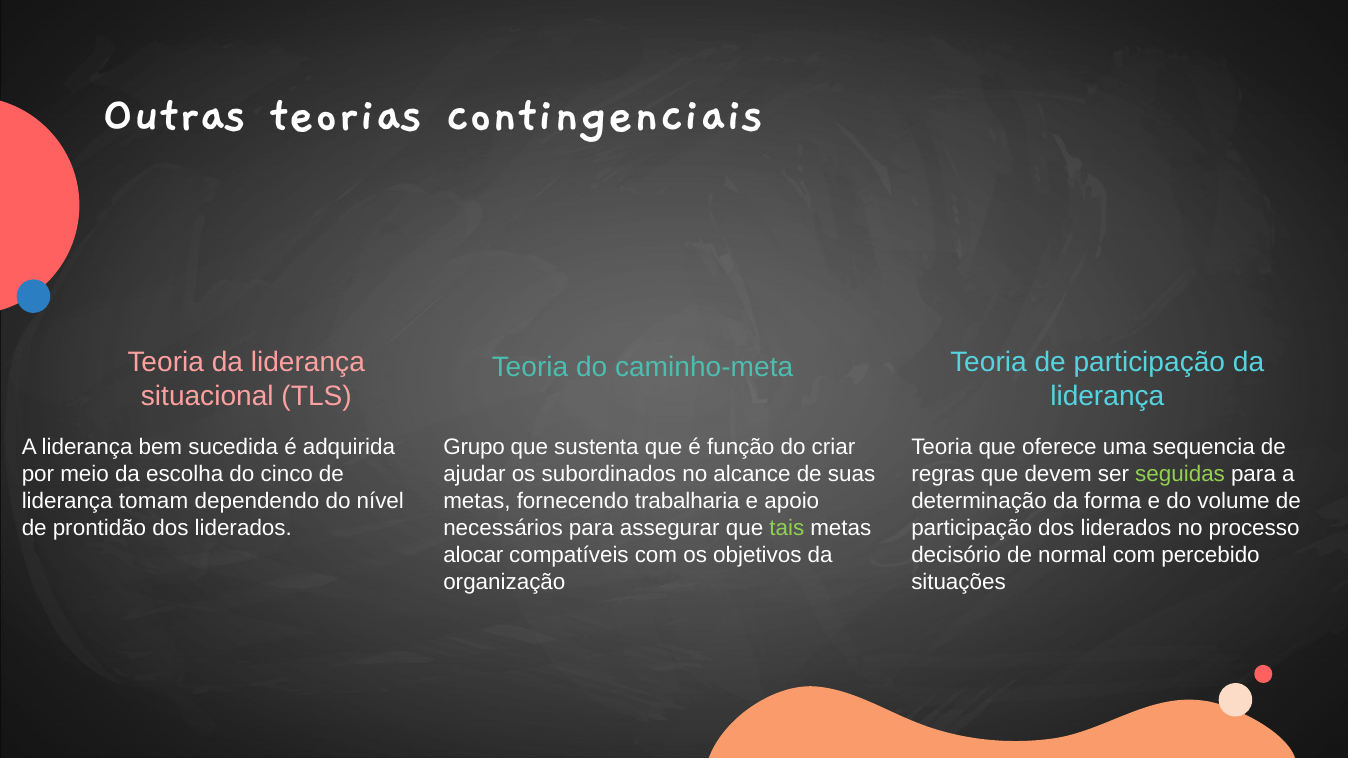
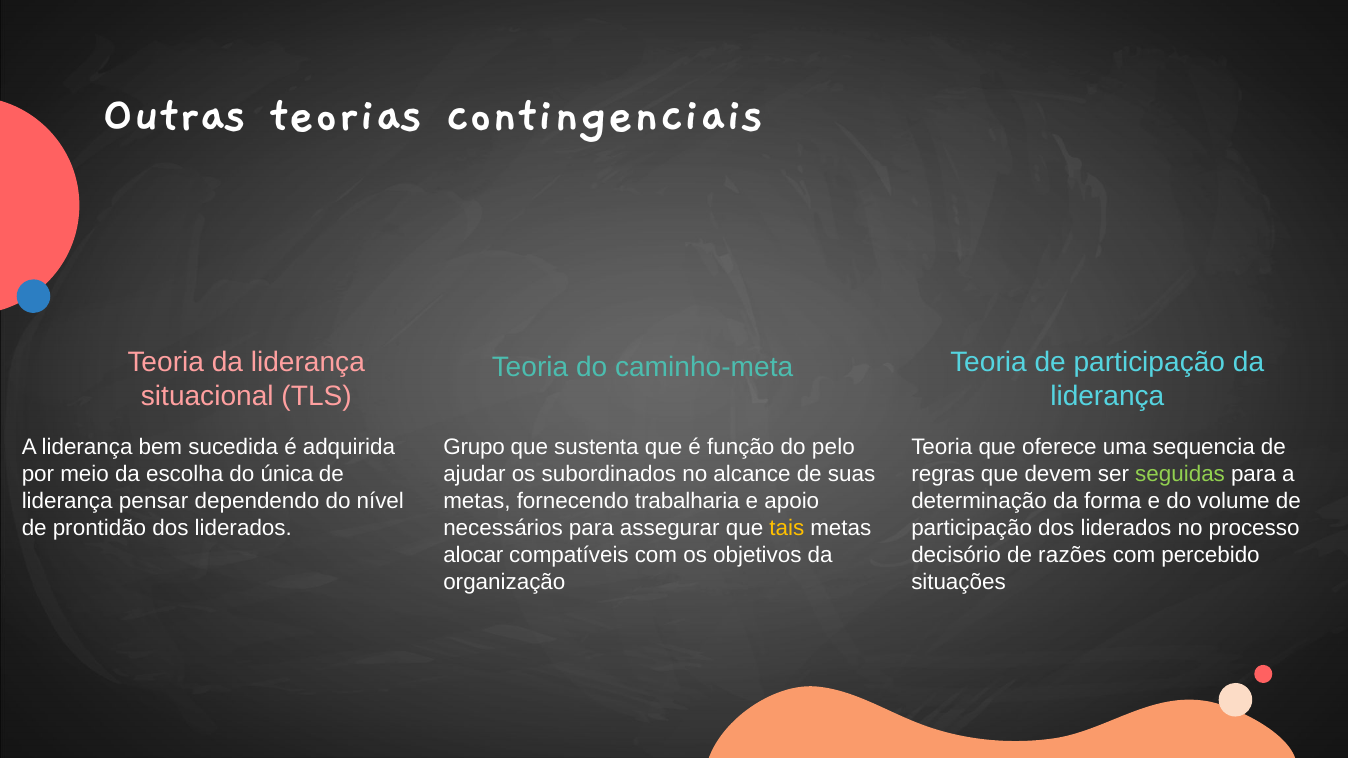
criar: criar -> pelo (833, 448)
cinco: cinco -> única (287, 475)
tomam: tomam -> pensar (154, 502)
tais colour: light green -> yellow (787, 529)
normal: normal -> razões (1072, 556)
